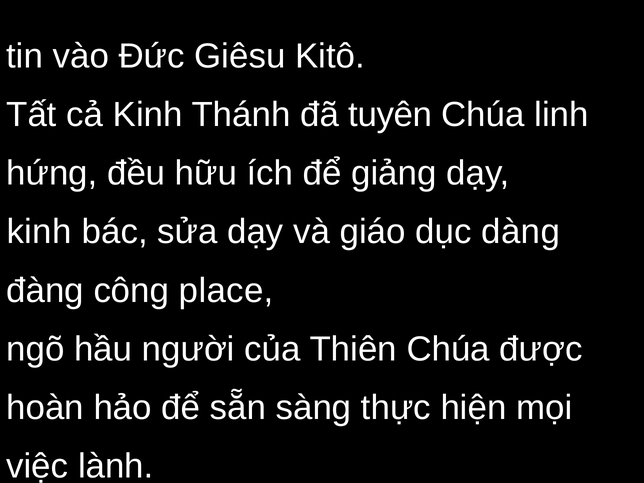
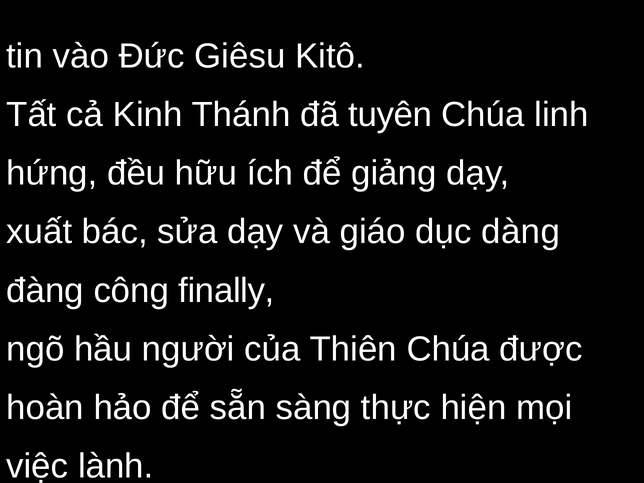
kinh: kinh -> xuất (39, 232)
place: place -> finally (226, 291)
